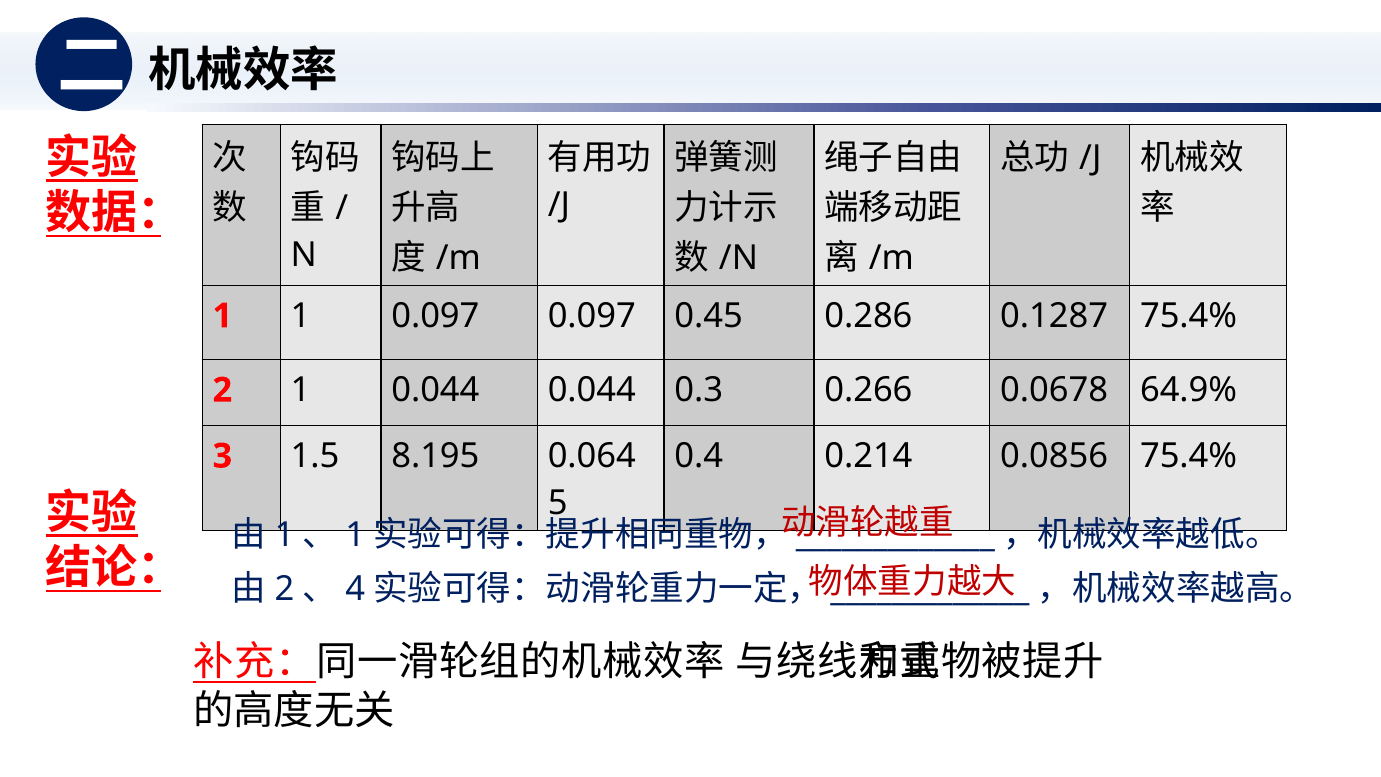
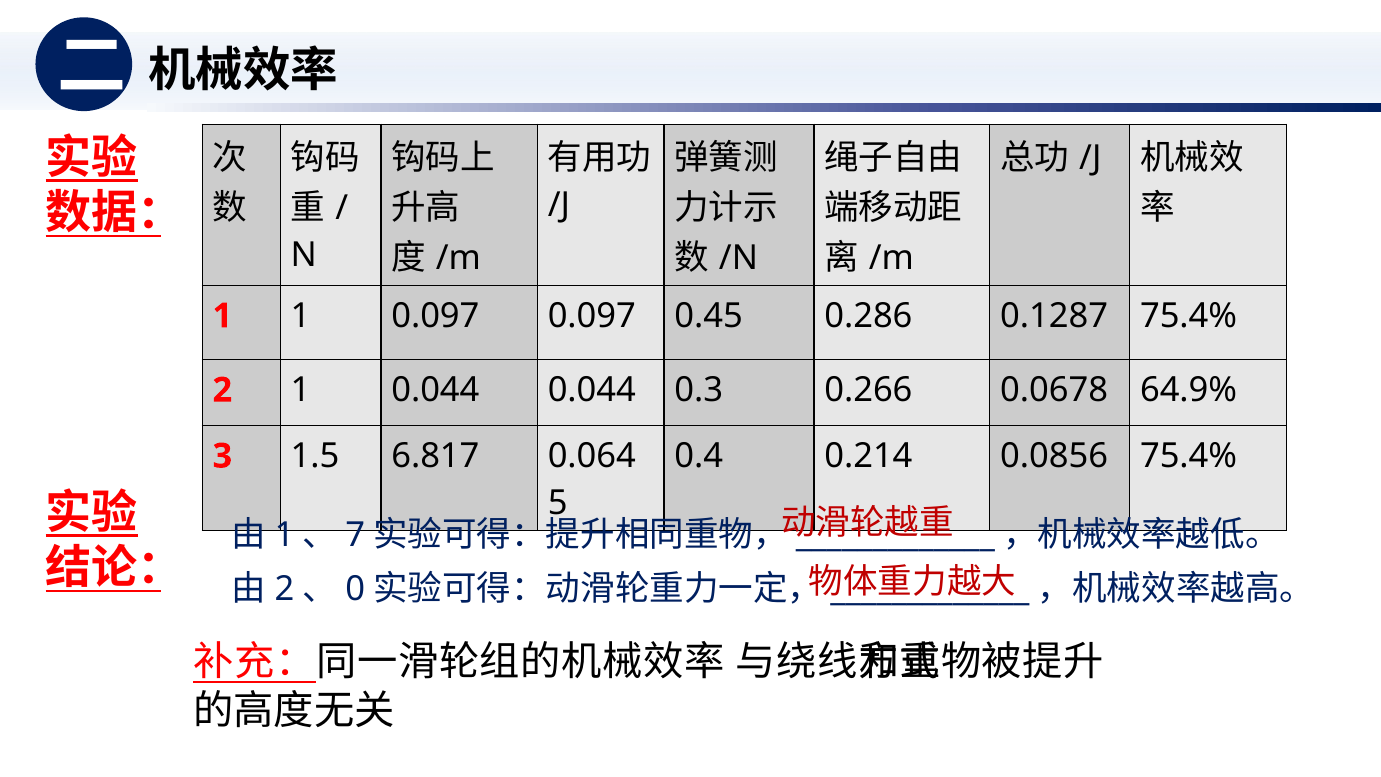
8.195: 8.195 -> 6.817 (435, 456)
1: 1 -> 7 (355, 535)
4: 4 -> 0 (355, 589)
